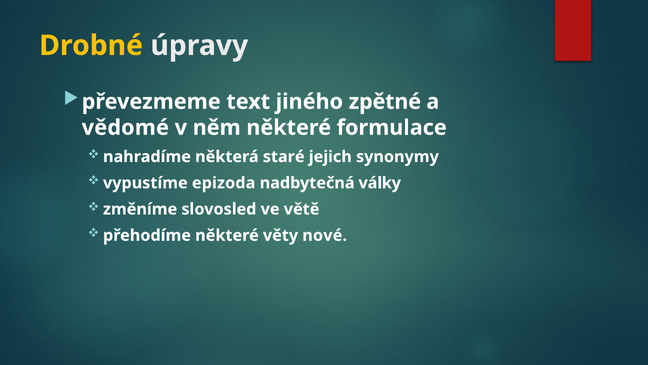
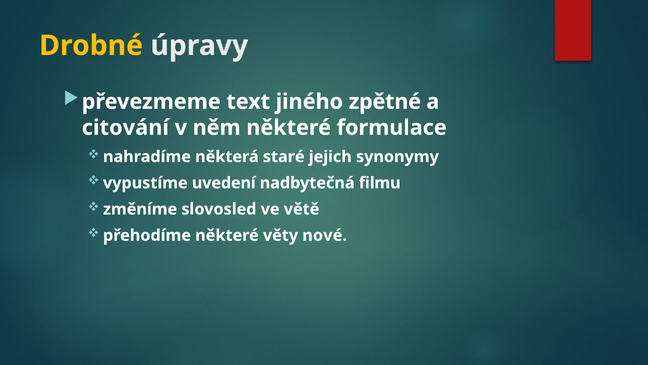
vědomé: vědomé -> citování (125, 127)
epizoda: epizoda -> uvedení (224, 183)
války: války -> filmu (380, 183)
